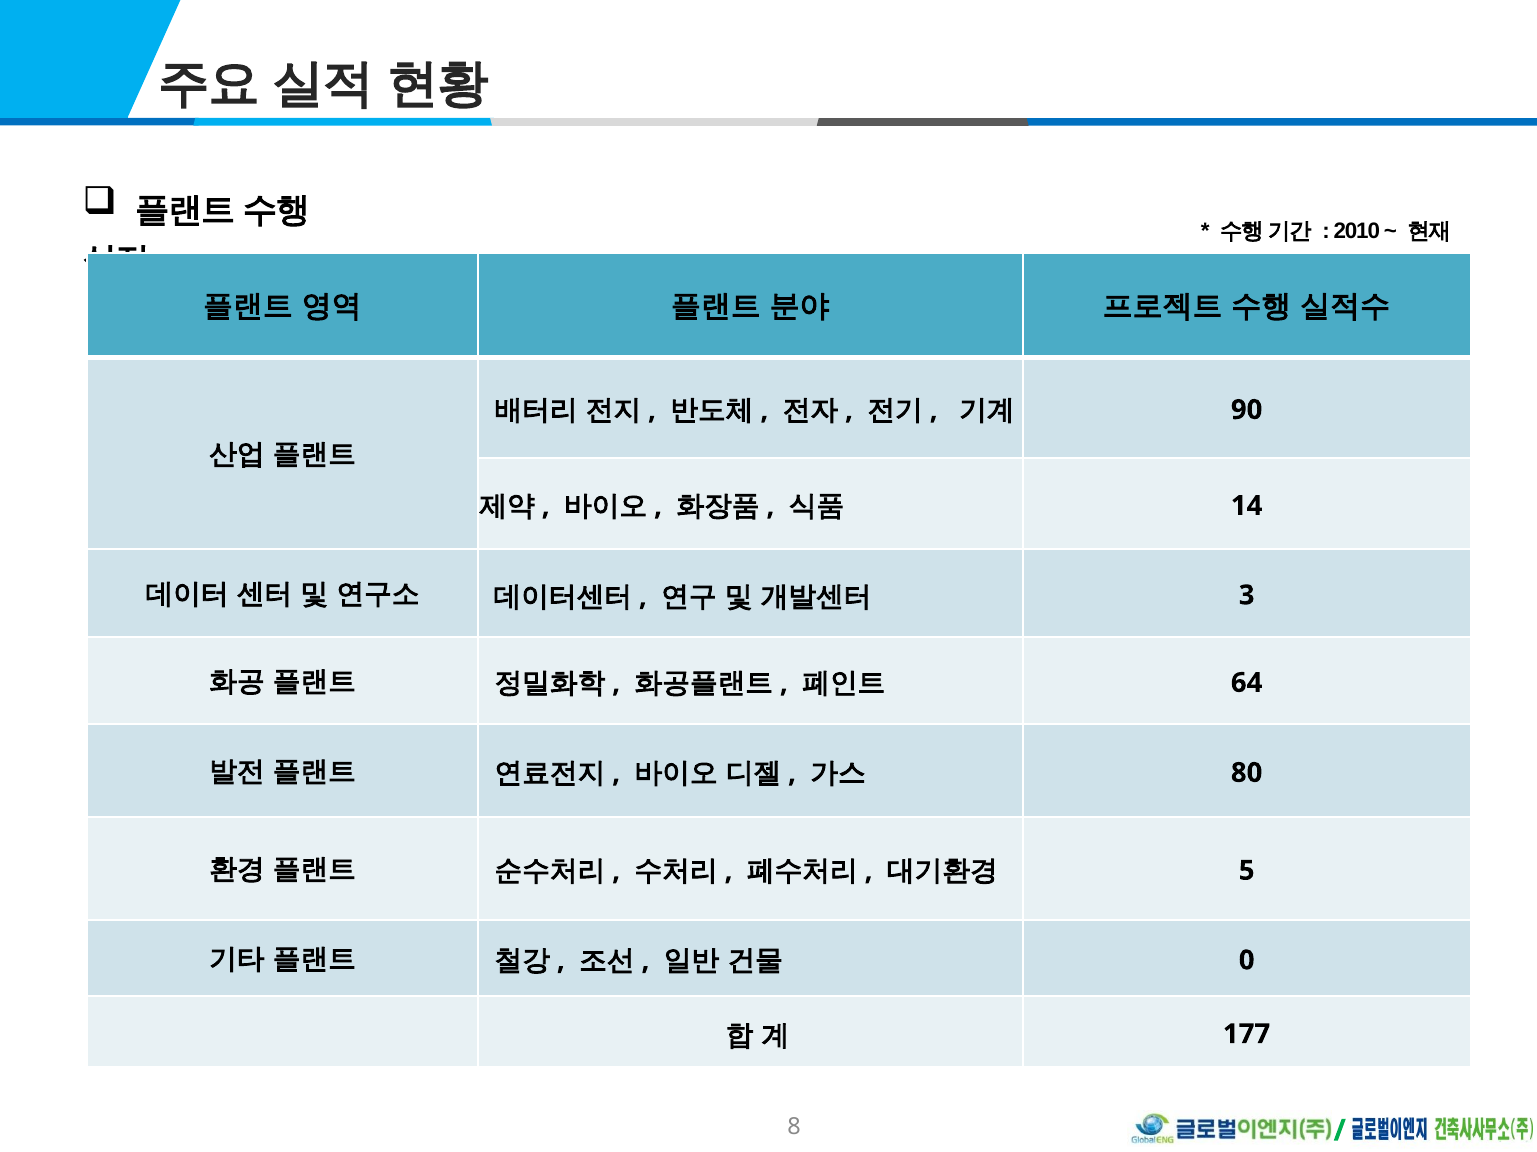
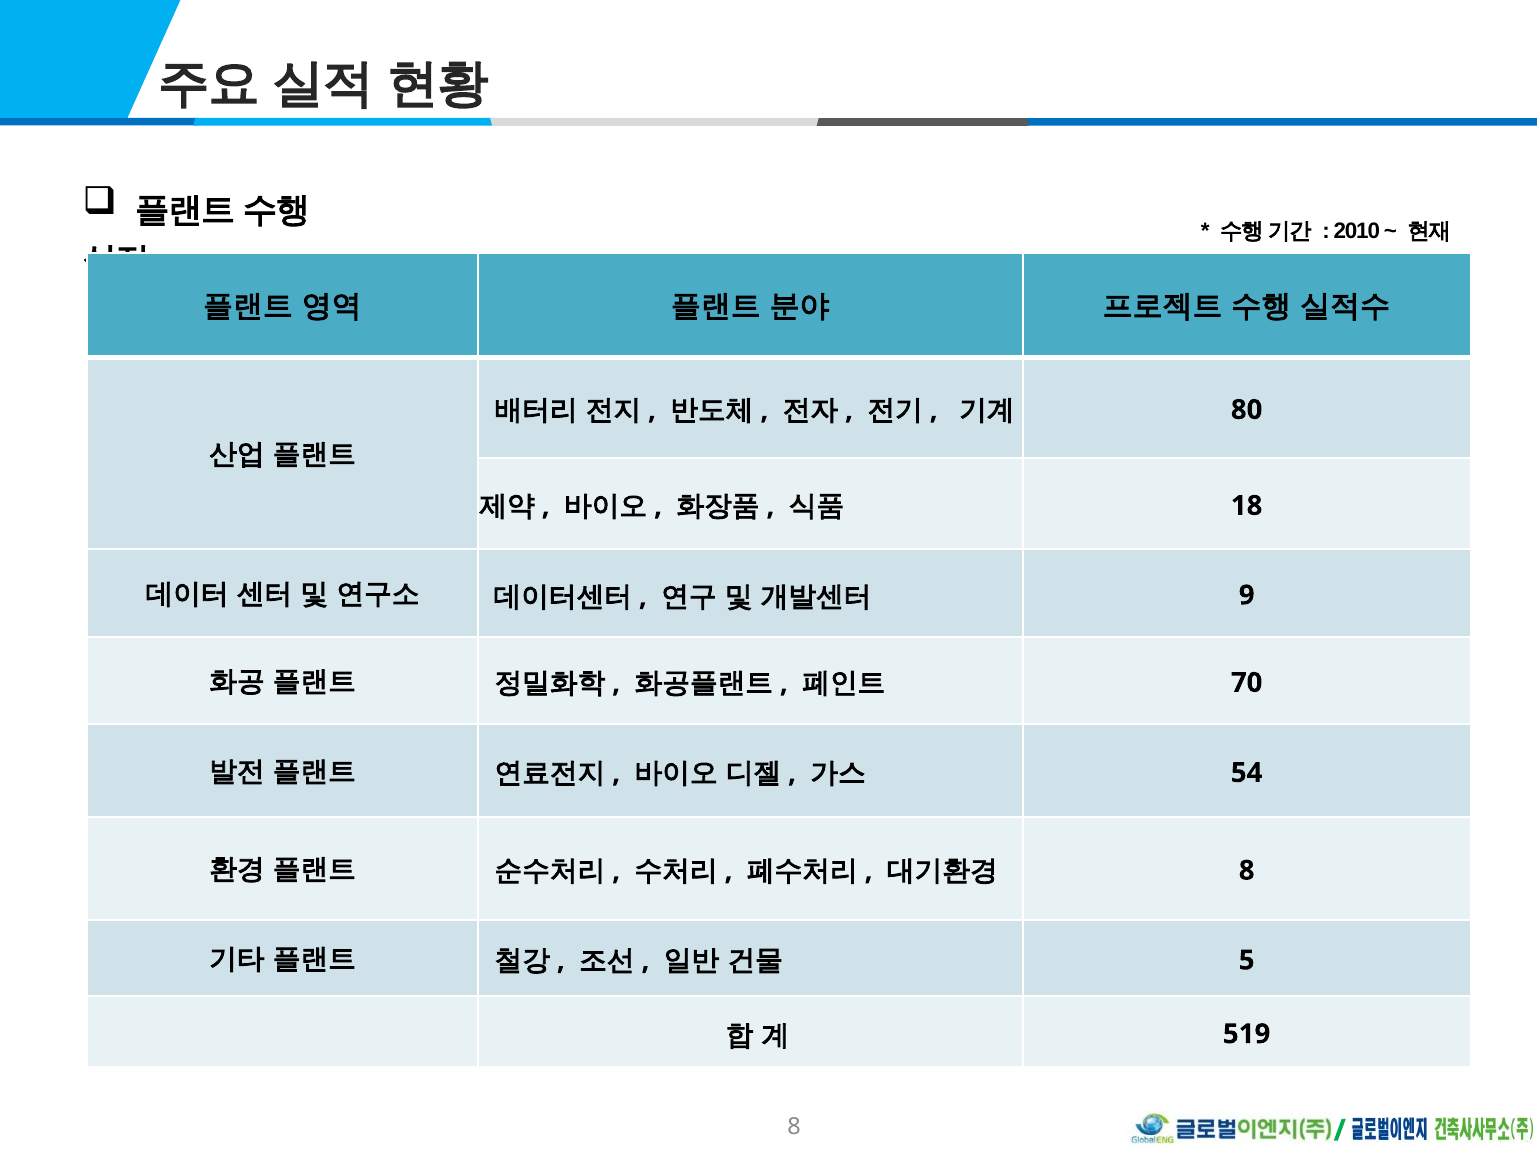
90: 90 -> 80 (1247, 410)
14: 14 -> 18 (1247, 506)
3: 3 -> 9 (1247, 596)
64: 64 -> 70 (1247, 683)
80: 80 -> 54 (1247, 773)
5: 5 -> 8 (1247, 871)
0: 0 -> 5 (1247, 961)
177: 177 -> 519 (1247, 1035)
